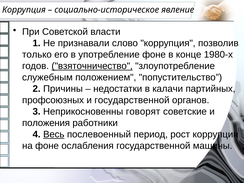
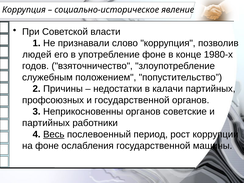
только: только -> людей (37, 55)
взяточничество underline: present -> none (92, 66)
Неприкосновенны говорят: говорят -> органов (143, 112)
положения: положения -> партийных (46, 123)
